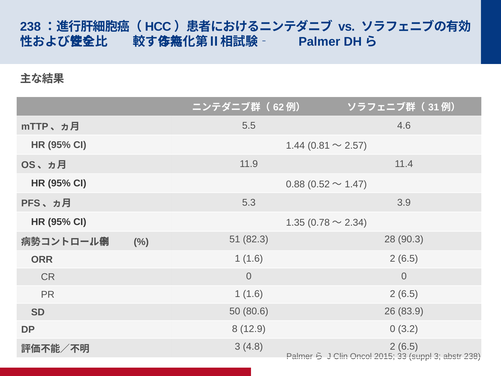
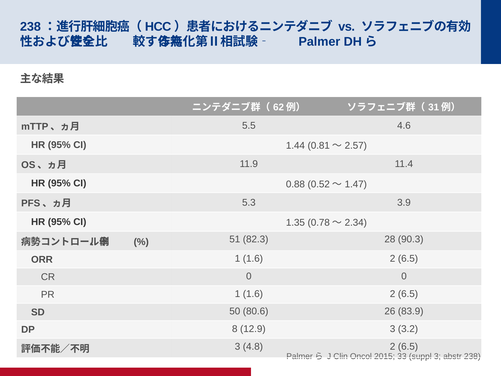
12.9 0: 0 -> 3 (393, 329)
